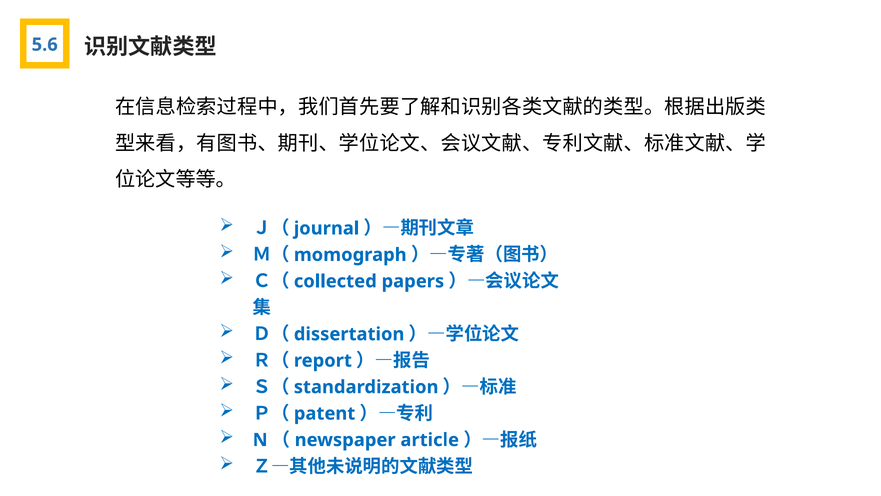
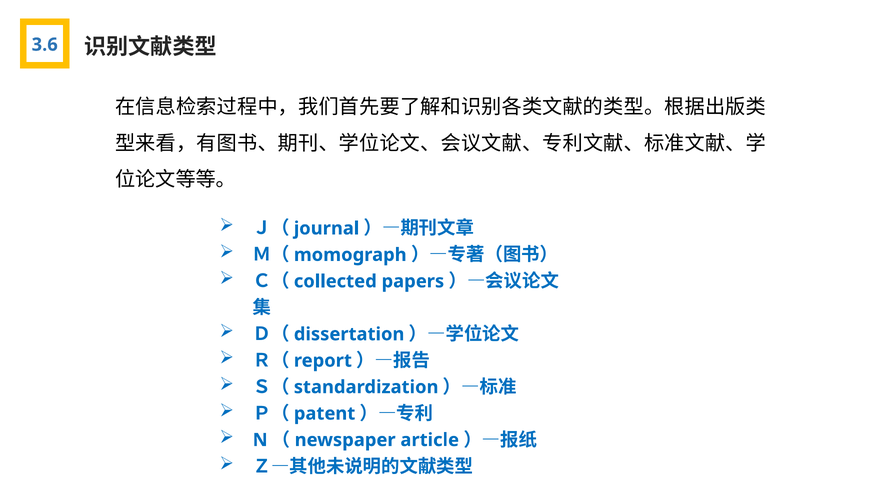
5.6: 5.6 -> 3.6 (45, 45)
